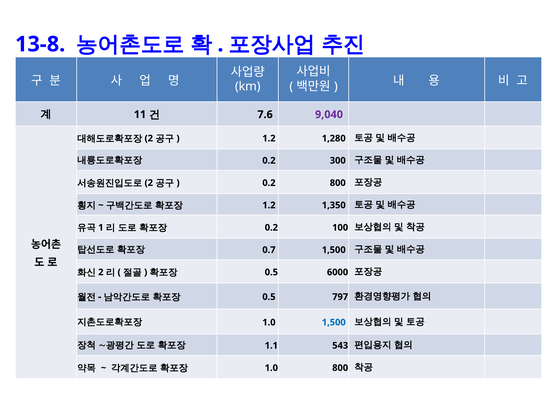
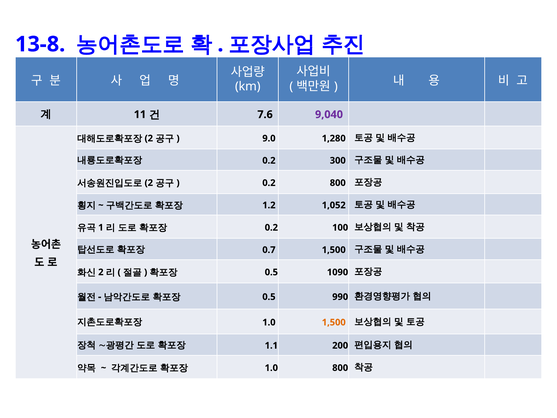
1.2: 1.2 -> 9.0 (269, 138)
1,350: 1,350 -> 1,052 (334, 205)
6000: 6000 -> 1090 (338, 272)
797: 797 -> 990 (340, 297)
1,500 colour: blue -> orange (334, 322)
543: 543 -> 200 (340, 345)
